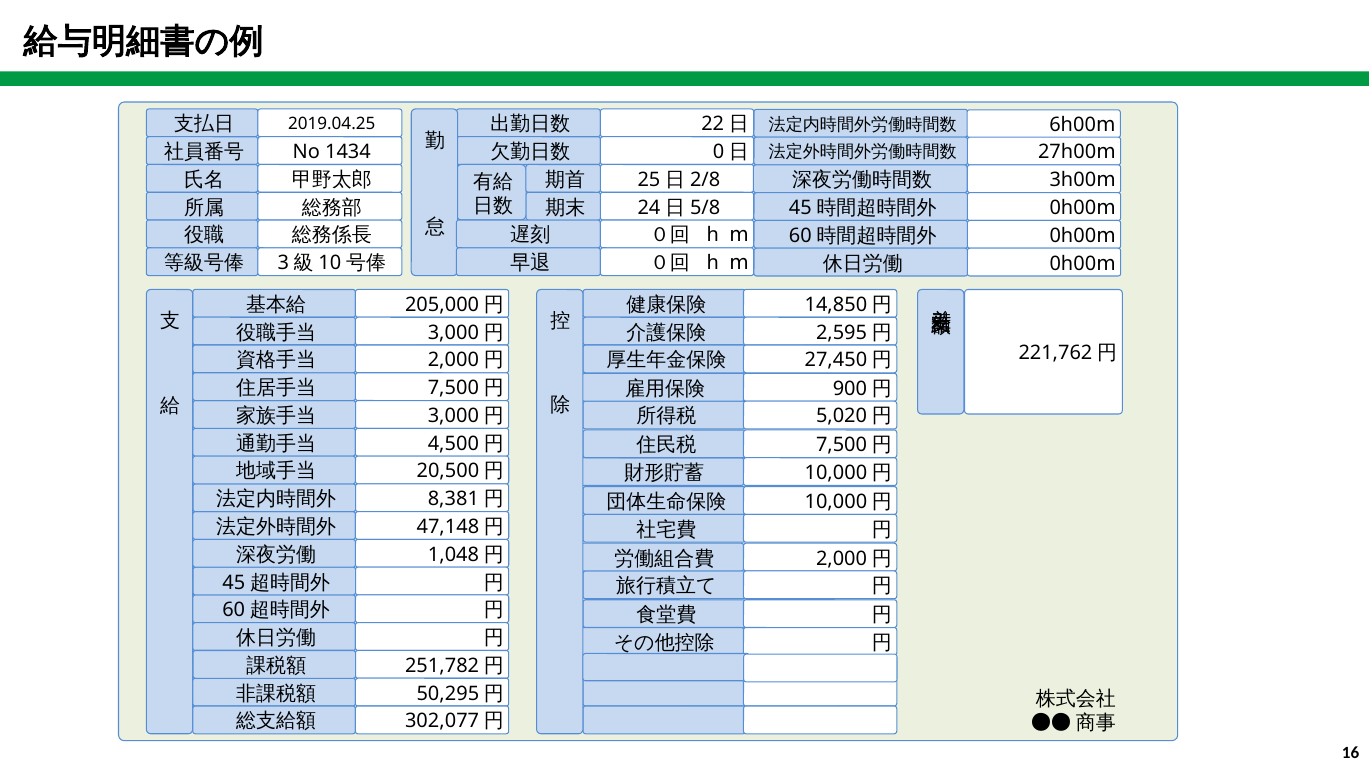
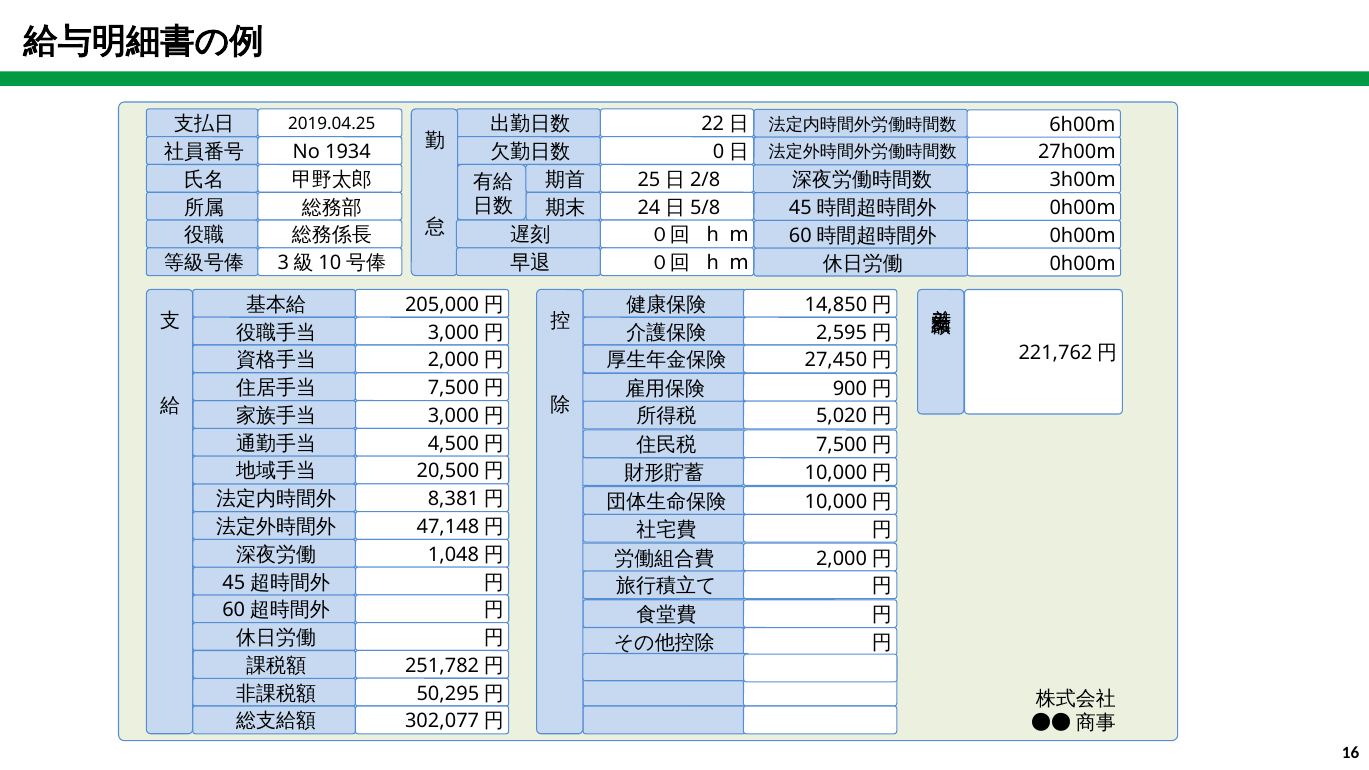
1434: 1434 -> 1934 (348, 152)
